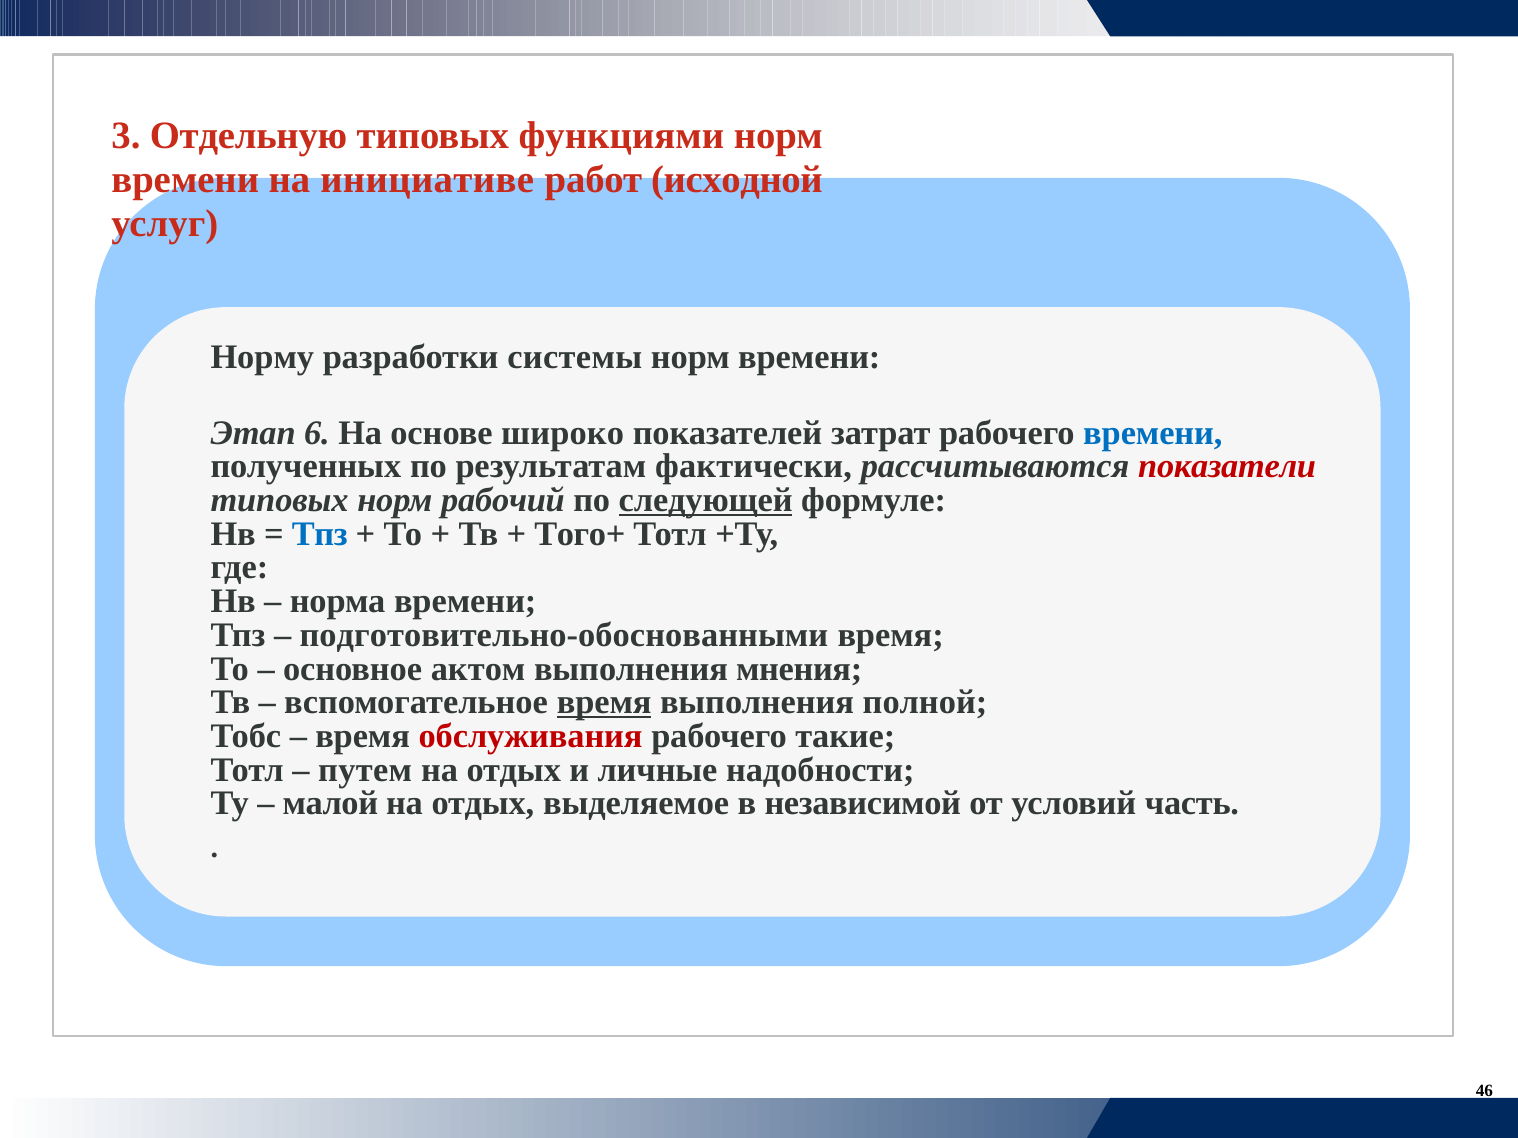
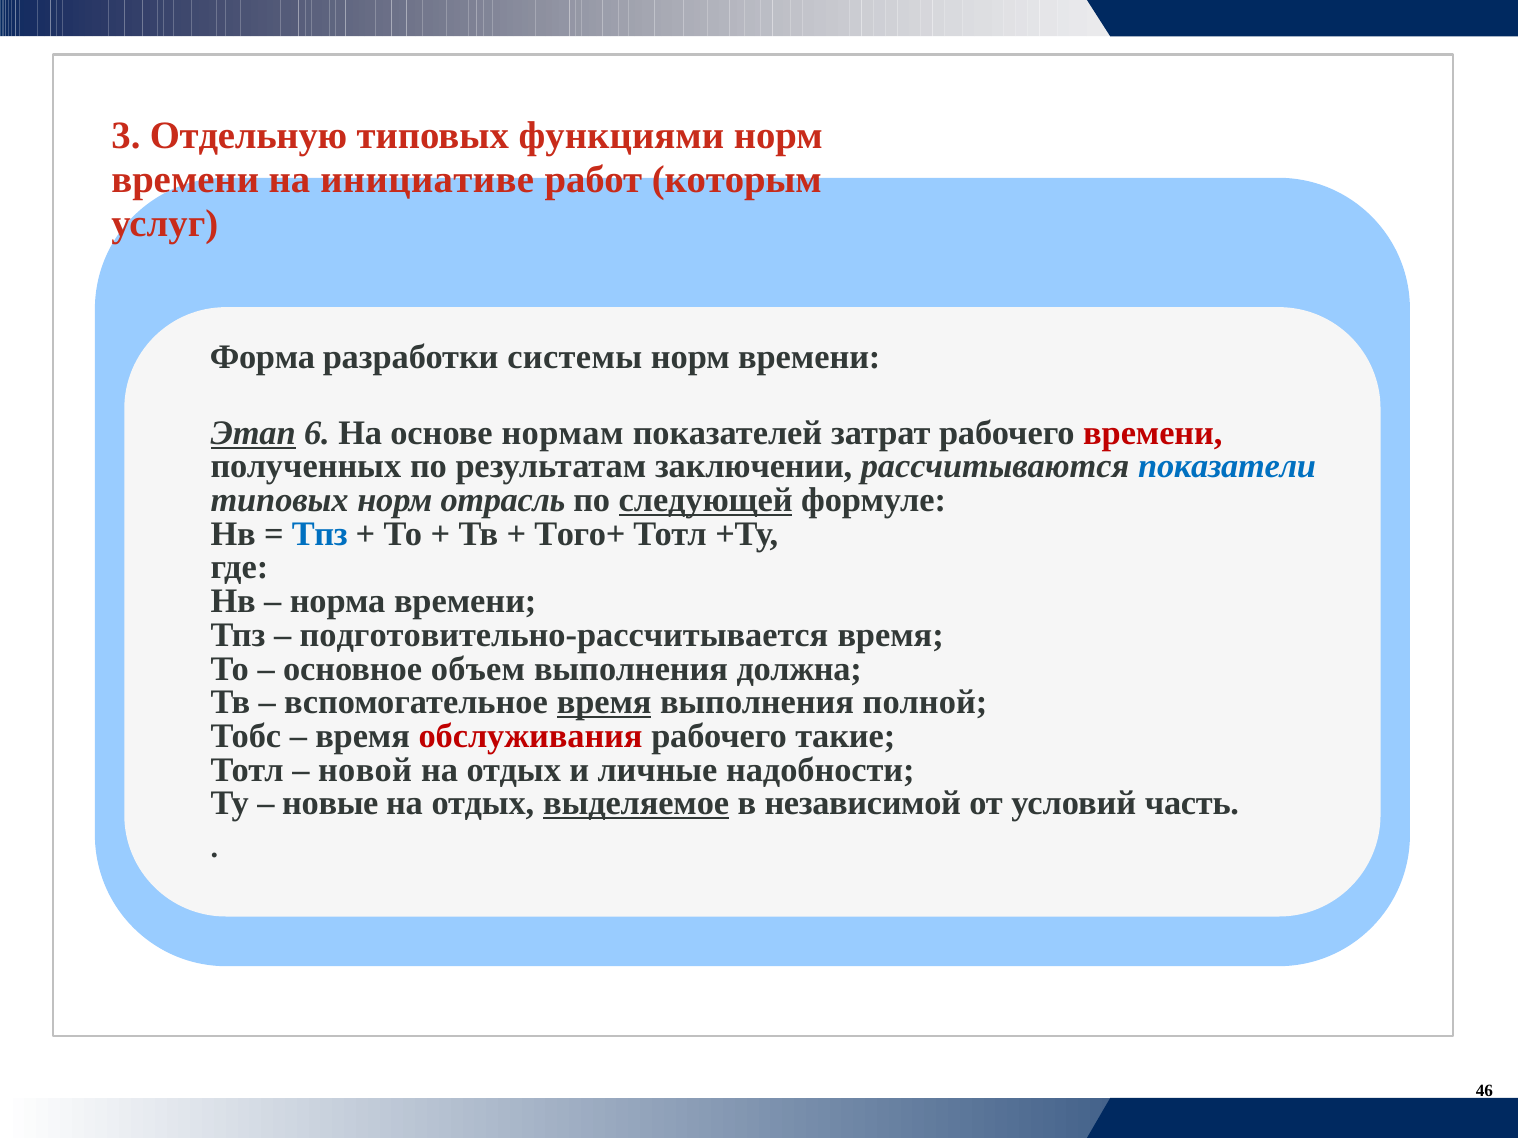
исходной: исходной -> которым (737, 180)
Норму: Норму -> Форма (263, 357)
Этап underline: none -> present (253, 433)
широко: широко -> нормам (563, 433)
времени colour: blue -> red (1153, 433)
фактически: фактически -> заключении (754, 467)
показатели colour: red -> blue (1227, 467)
рабочий: рабочий -> отрасль (503, 500)
подготовительно-обоснованными: подготовительно-обоснованными -> подготовительно-рассчитывается (564, 635)
актом: актом -> объем (478, 669)
мнения: мнения -> должна (799, 669)
путем: путем -> новой (365, 770)
малой: малой -> новые (330, 804)
выделяемое underline: none -> present (636, 804)
